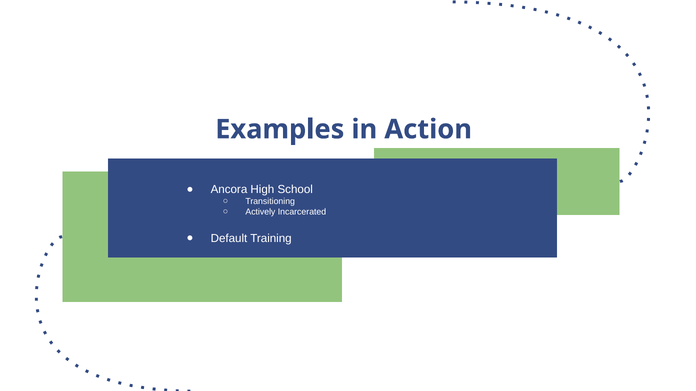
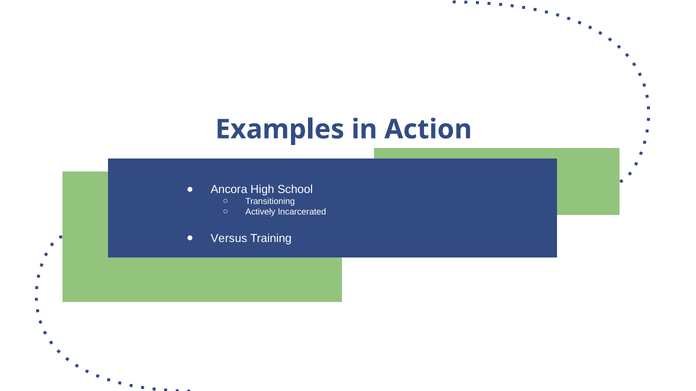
Default: Default -> Versus (229, 239)
